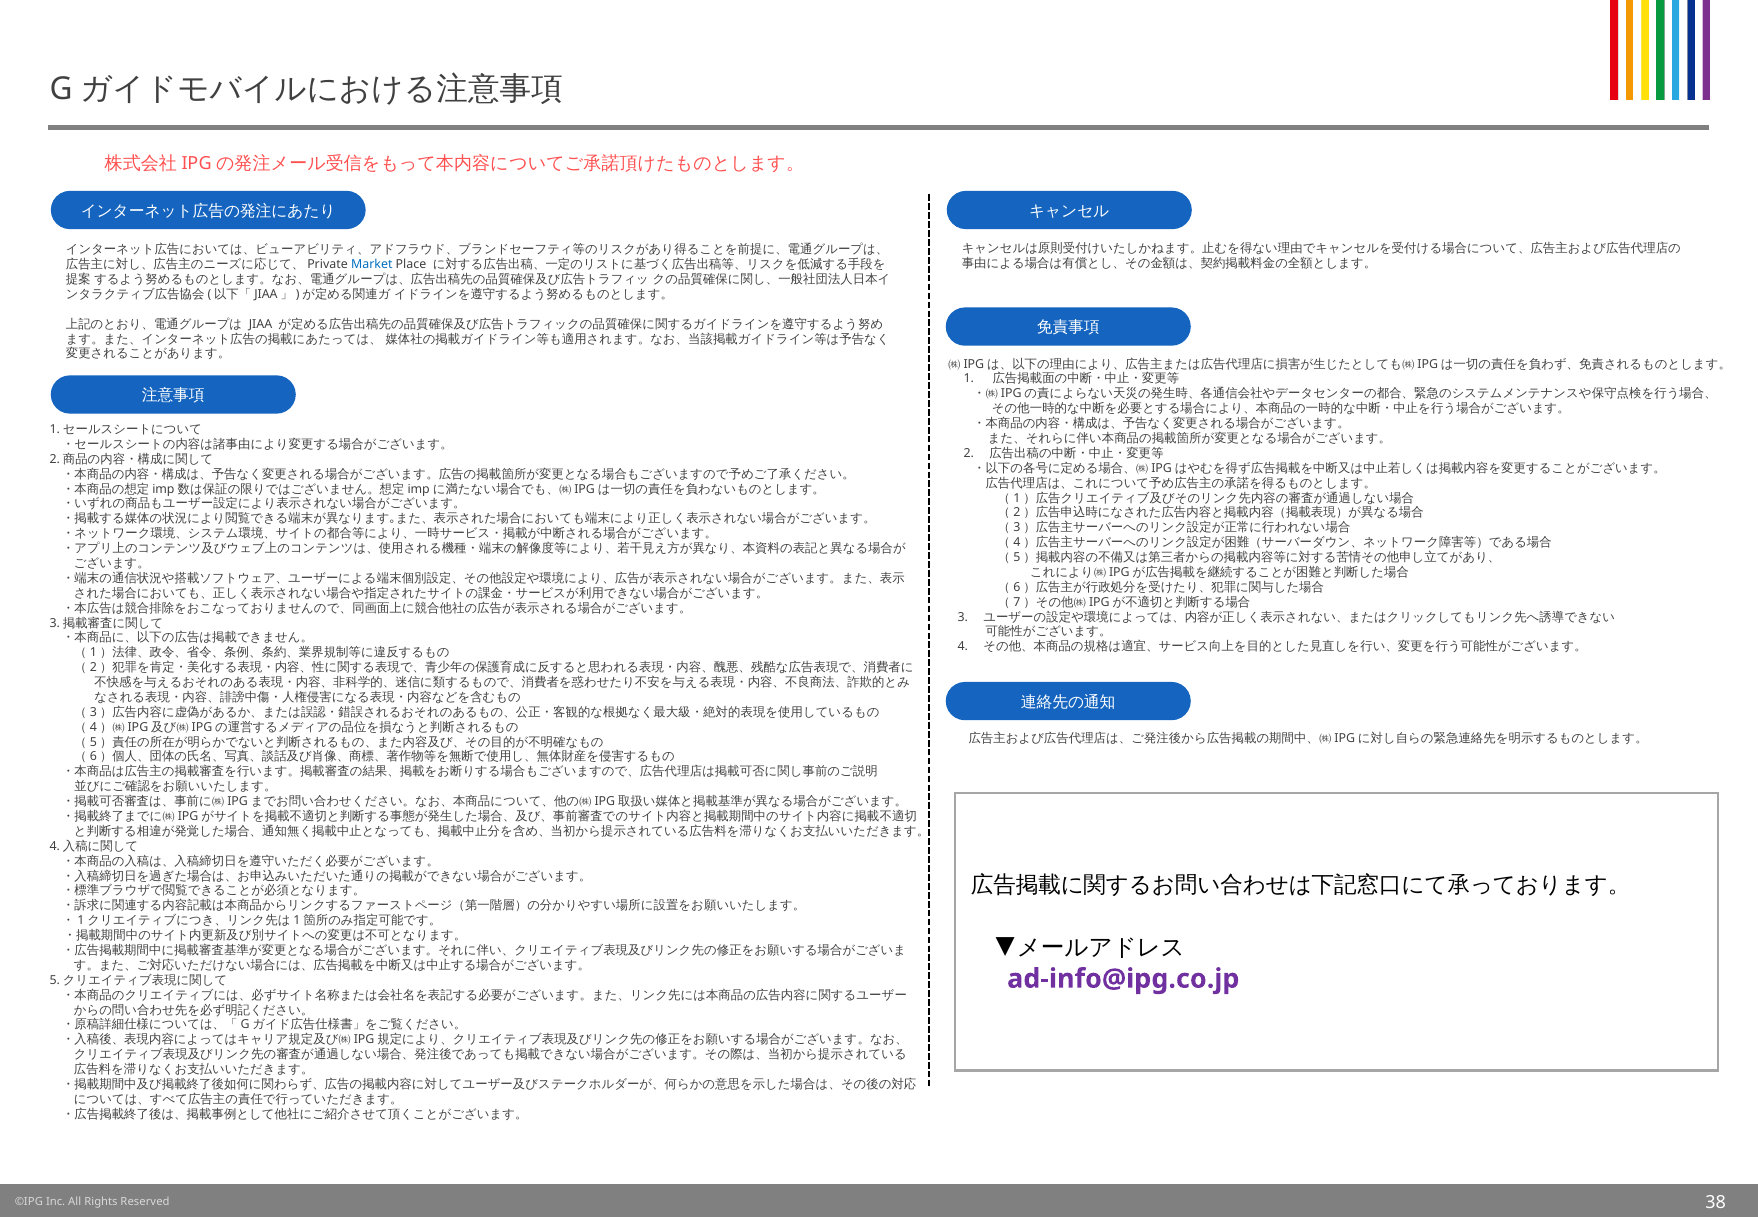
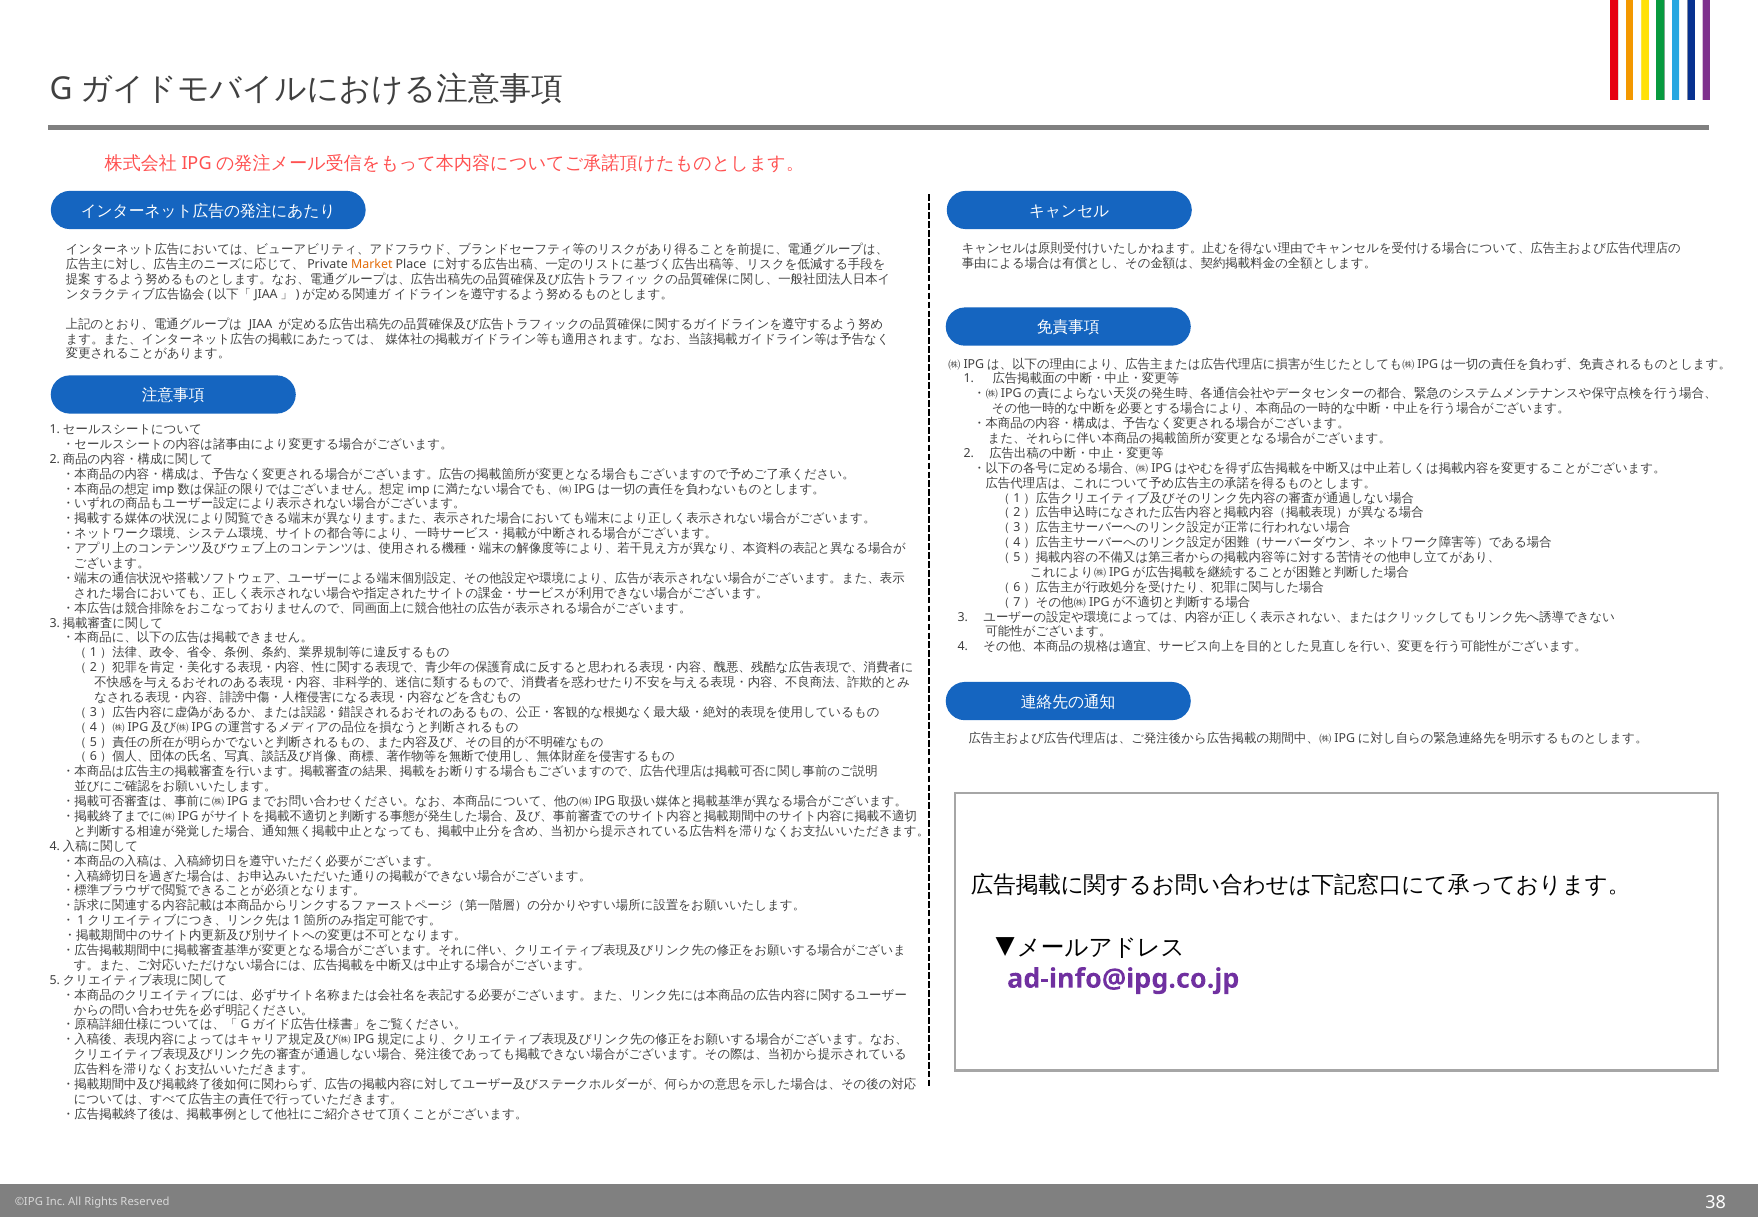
Market colour: blue -> orange (372, 265)
